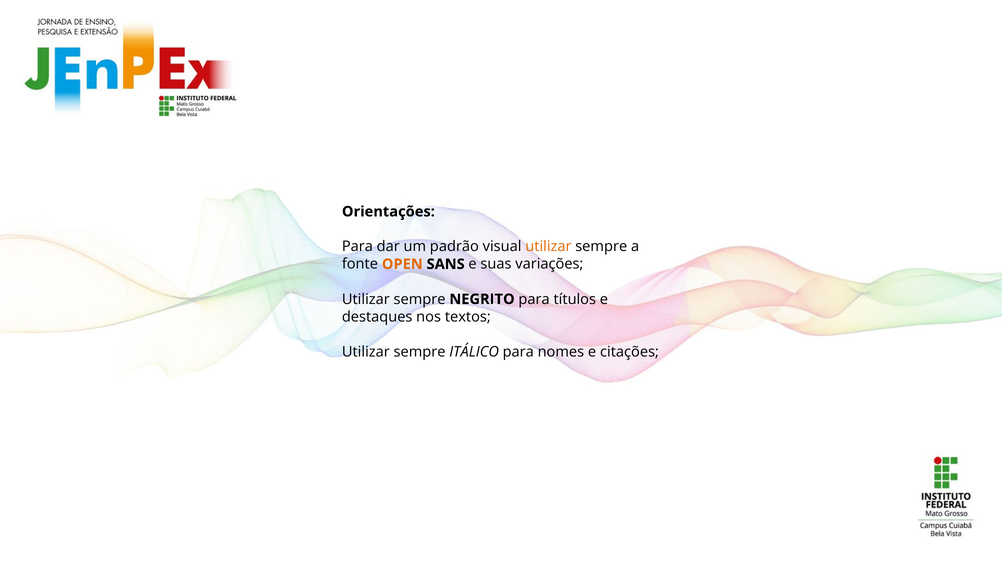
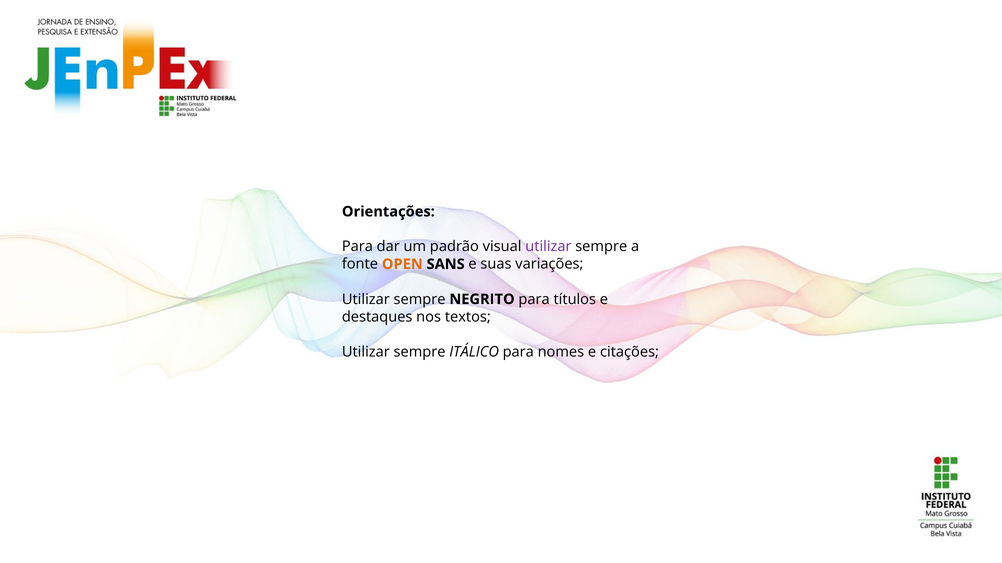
utilizar colour: orange -> purple (548, 247)
